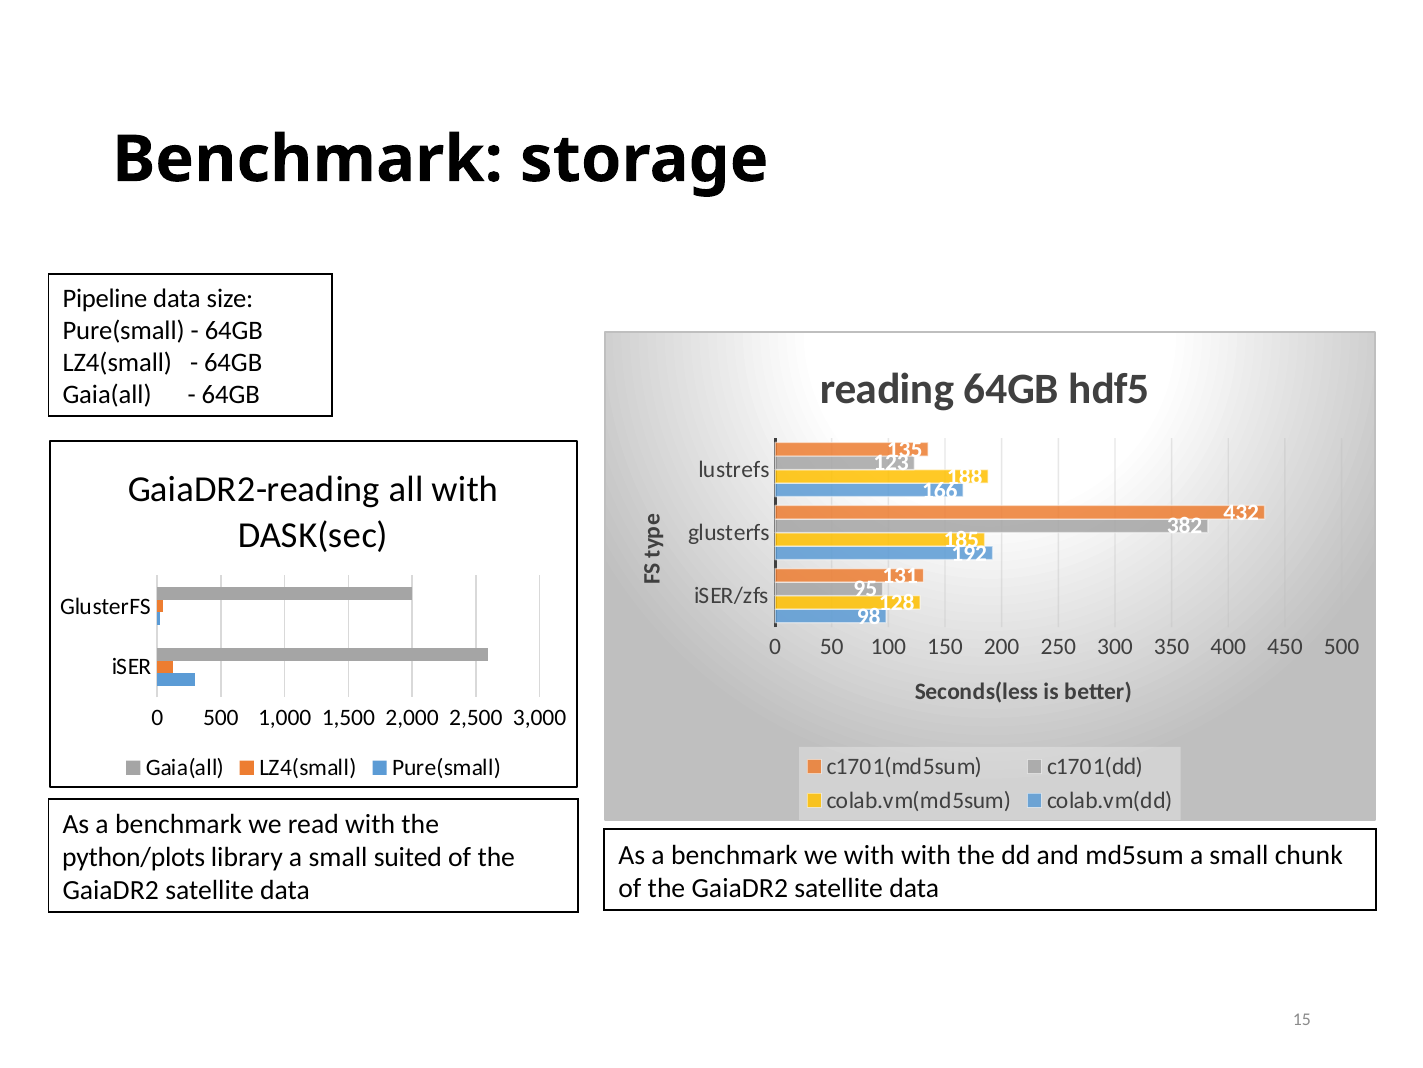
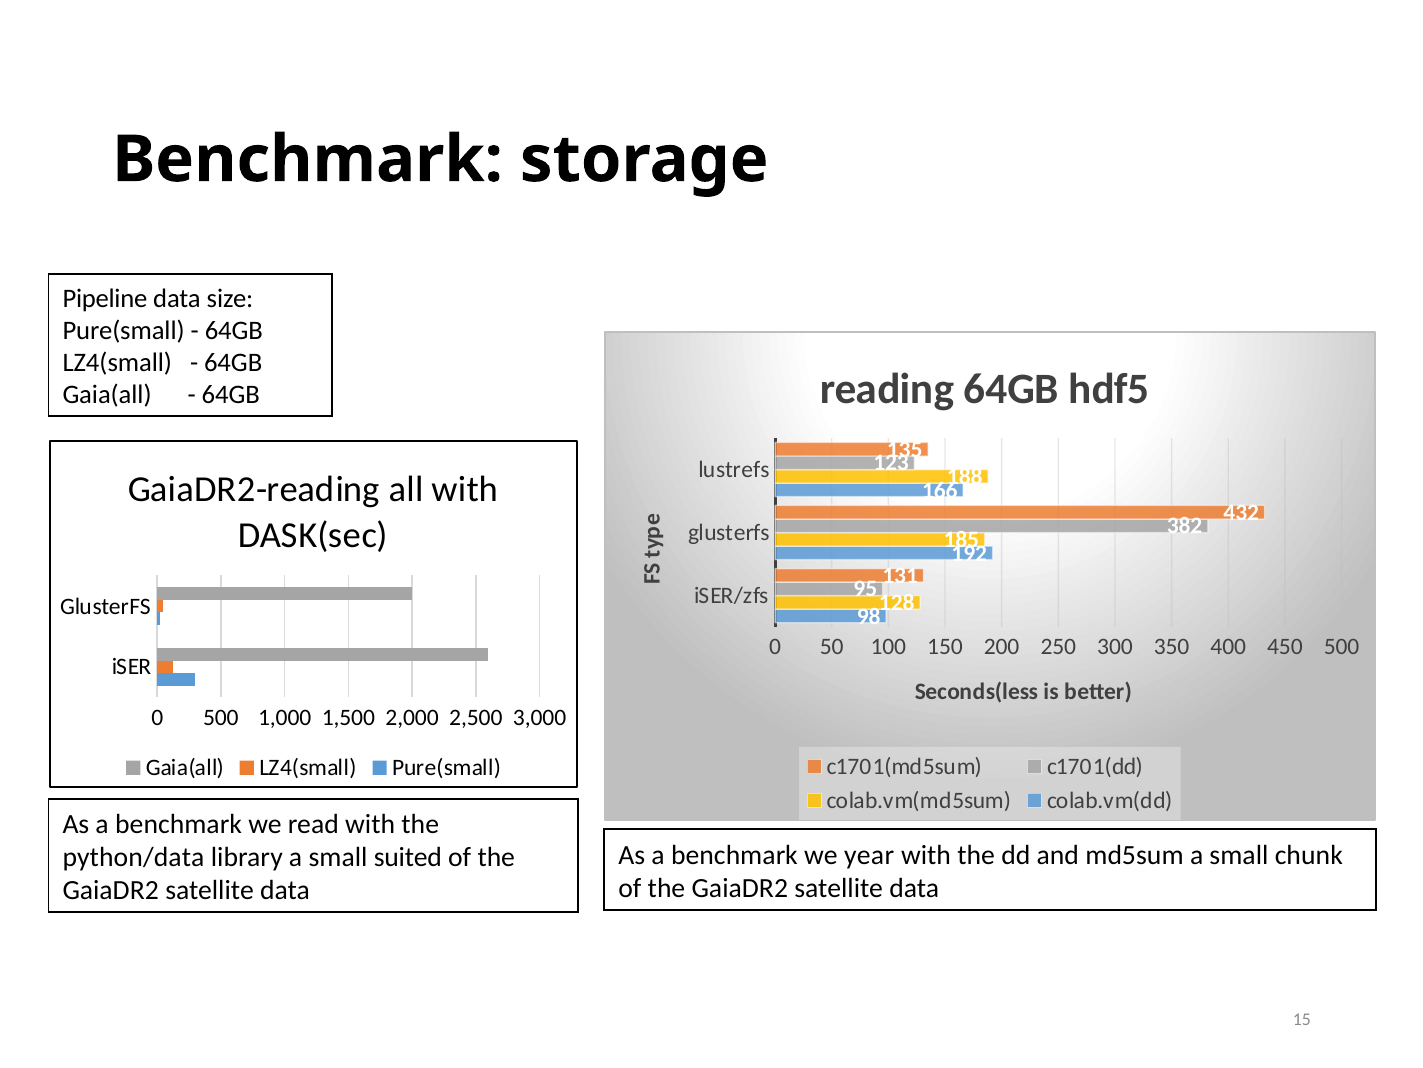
we with: with -> year (869, 854)
python/plots: python/plots -> python/data (133, 857)
